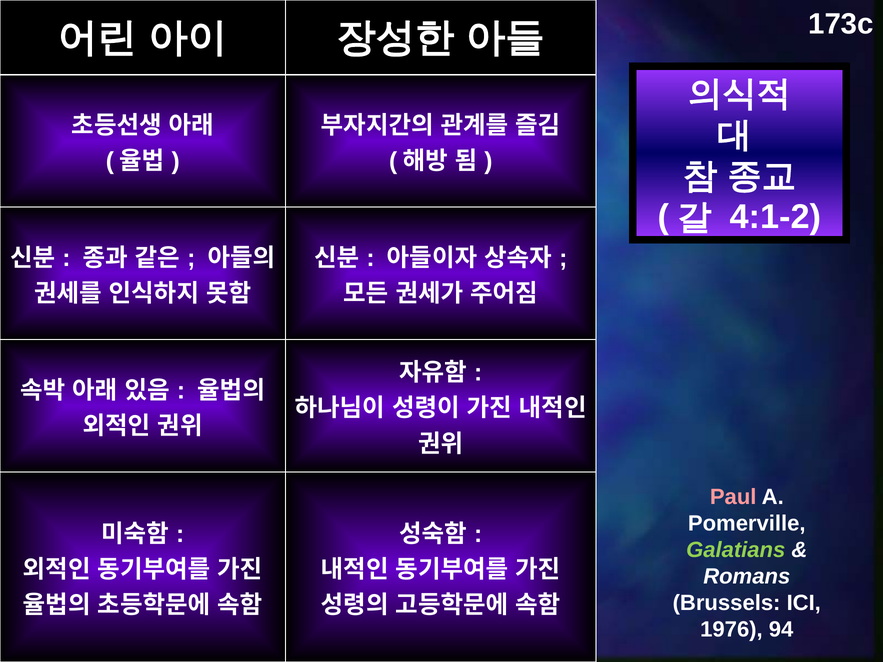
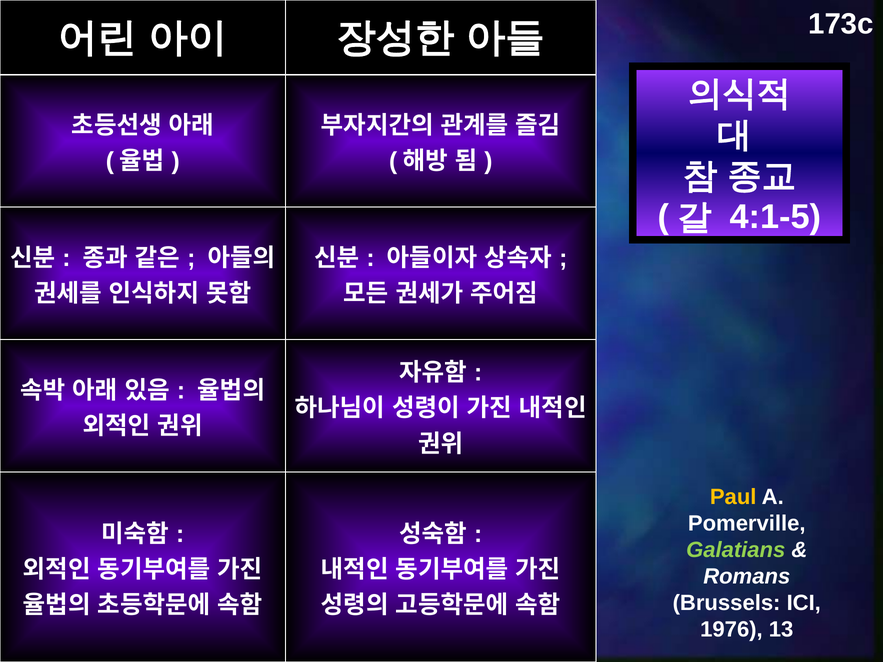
4:1-2: 4:1-2 -> 4:1-5 (776, 217)
Paul colour: pink -> yellow (733, 497)
94: 94 -> 13 (781, 630)
